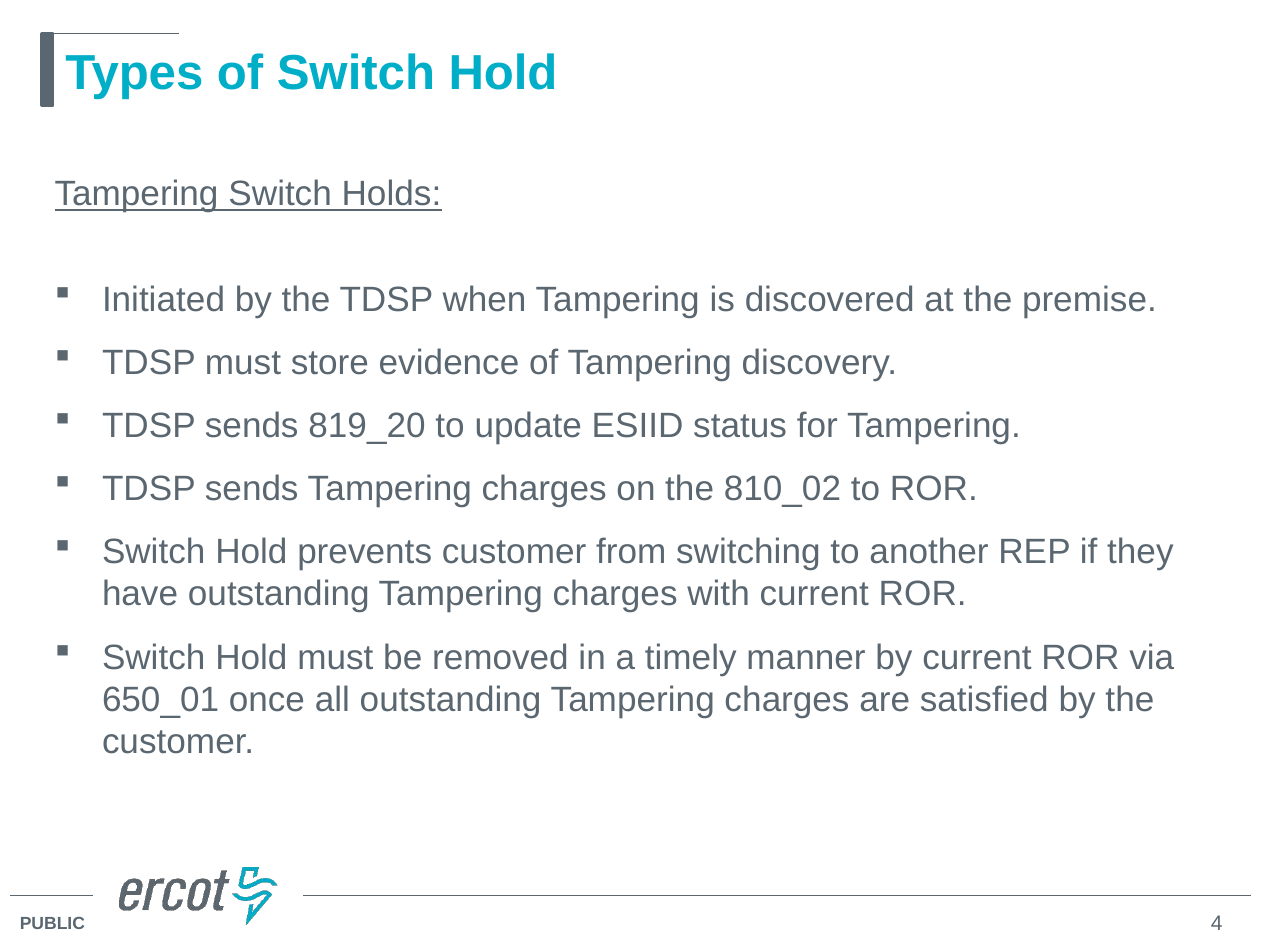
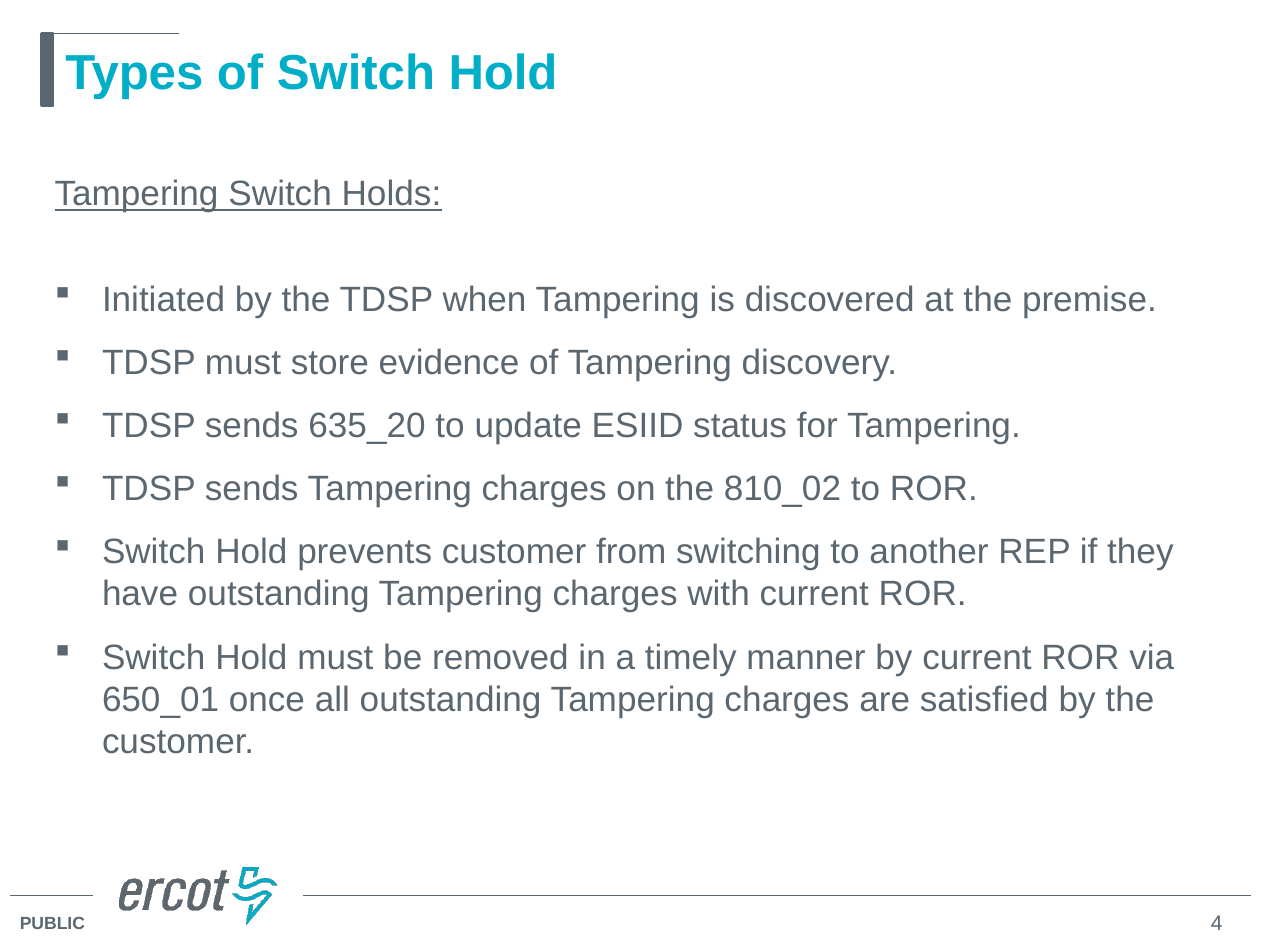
819_20: 819_20 -> 635_20 (367, 426)
